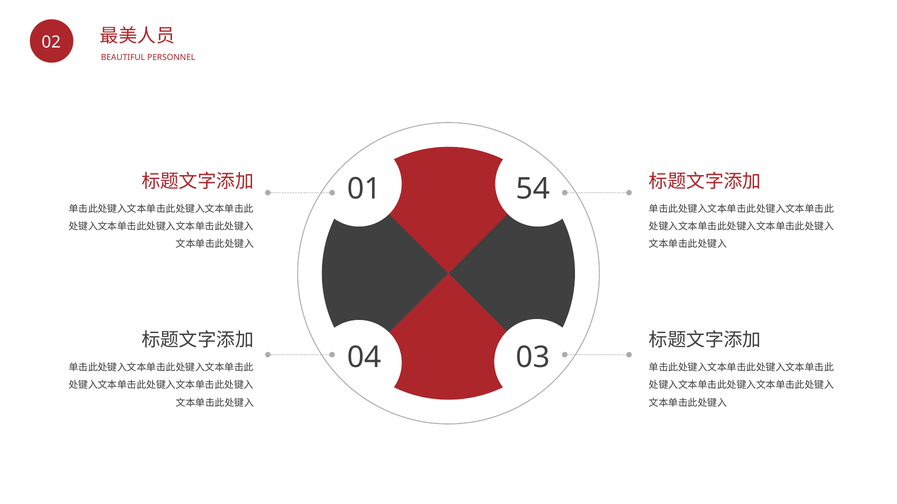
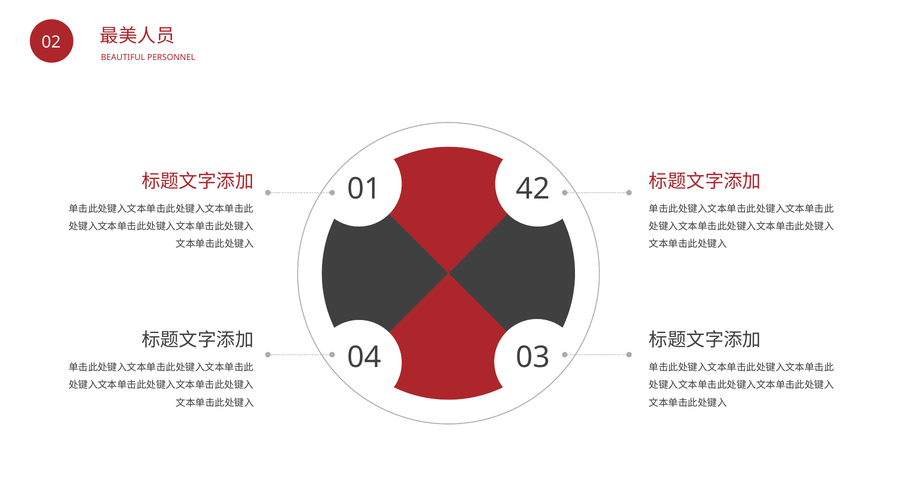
54: 54 -> 42 (533, 189)
